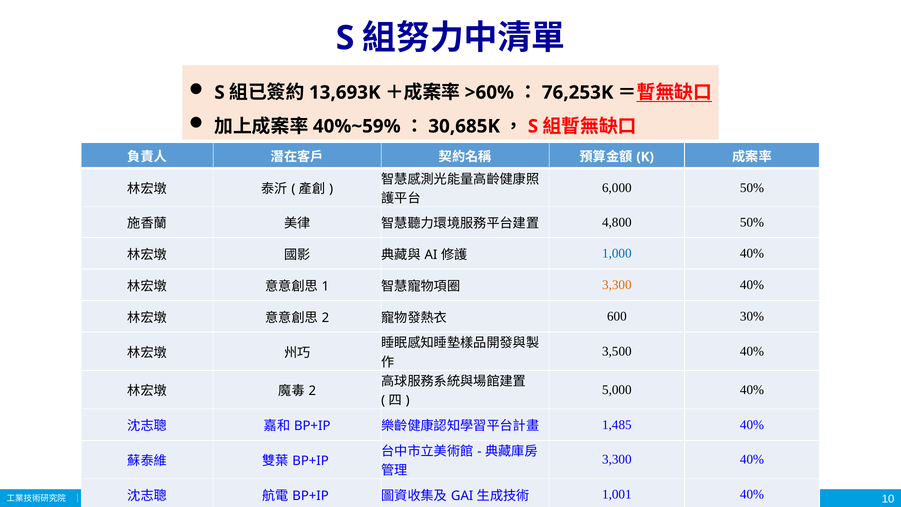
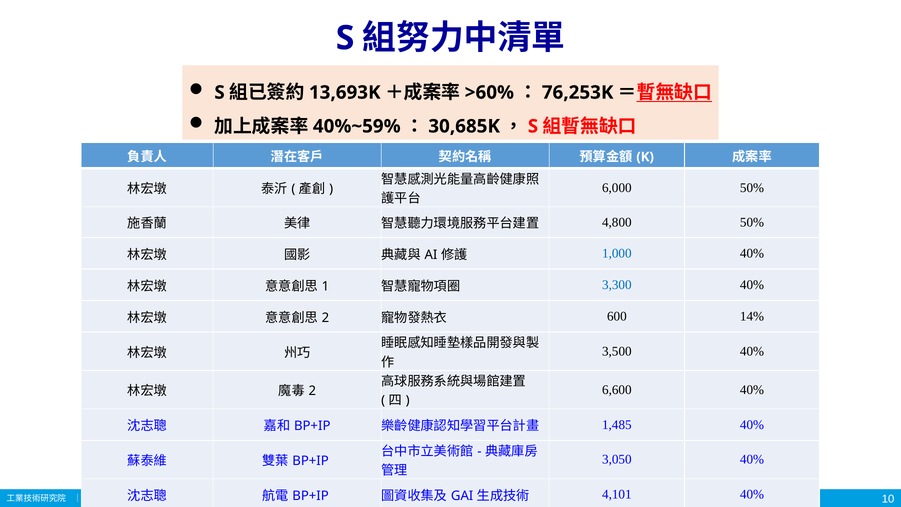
3,300 colour: orange -> blue (617, 285)
30%: 30% -> 14% (752, 316)
5,000: 5,000 -> 6,600 (617, 390)
3,300: 3,300 -> 3,050 (617, 459)
1,001: 1,001 -> 4,101 (617, 494)
